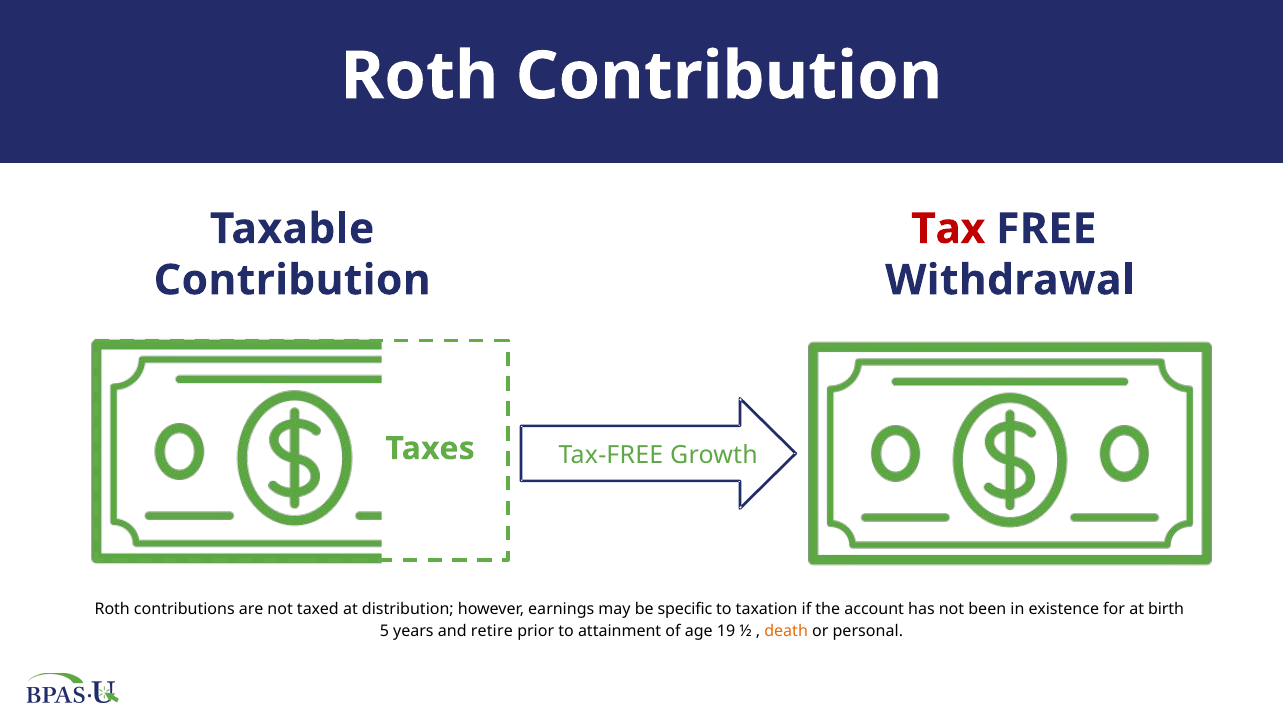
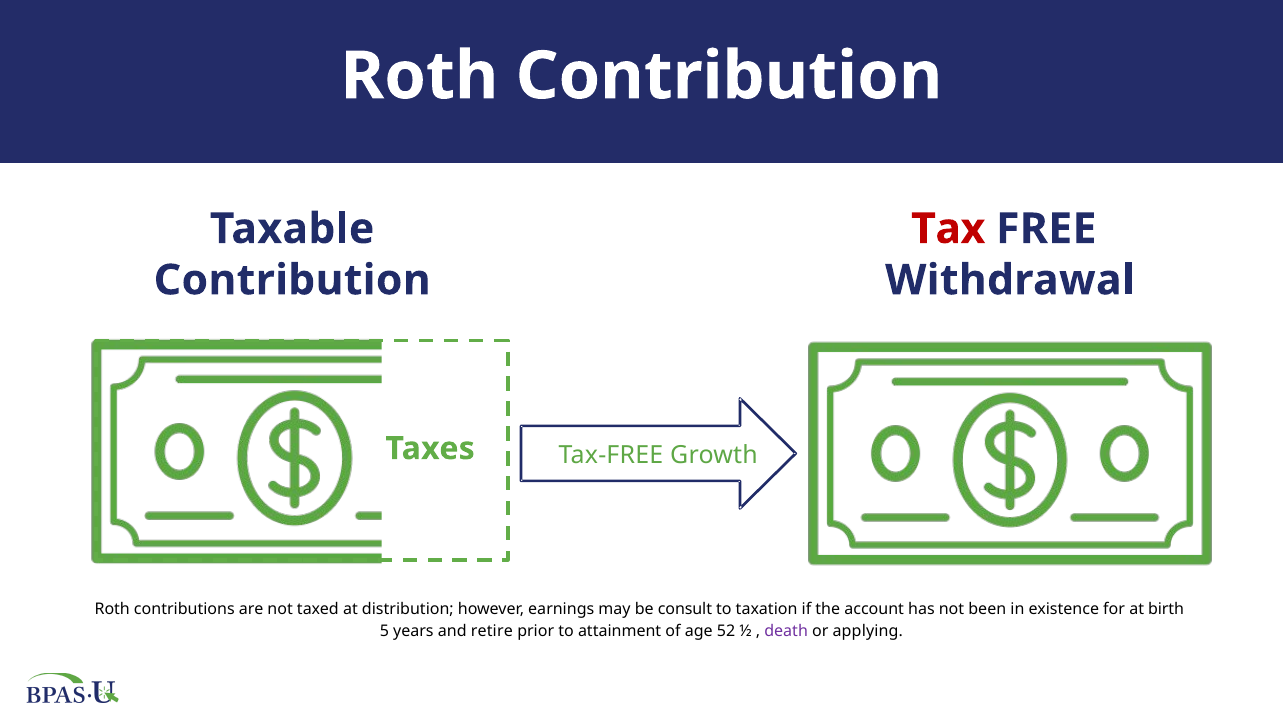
specific: specific -> consult (685, 609)
19: 19 -> 52 (726, 631)
death colour: orange -> purple (786, 631)
personal: personal -> applying (868, 631)
